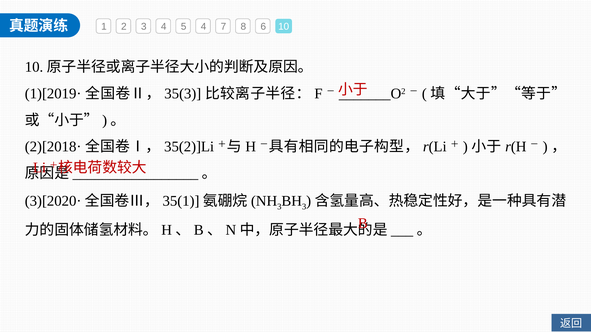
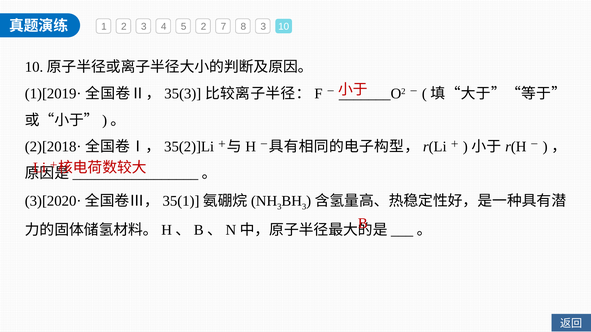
5 4: 4 -> 2 (204, 27)
8 6: 6 -> 3 (263, 27)
